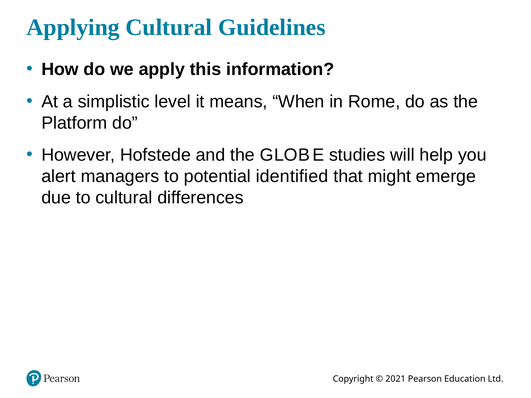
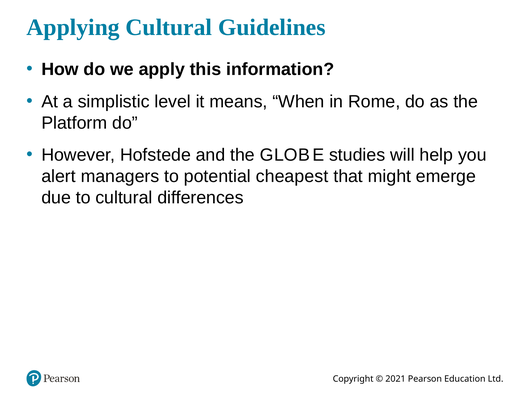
identified: identified -> cheapest (292, 176)
